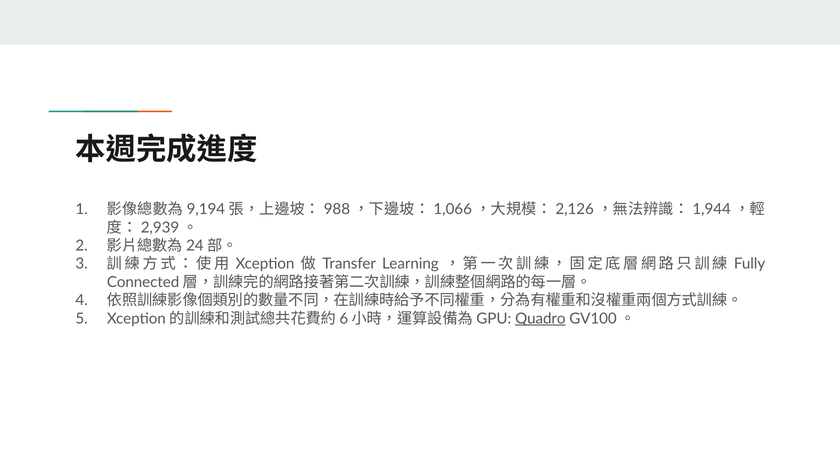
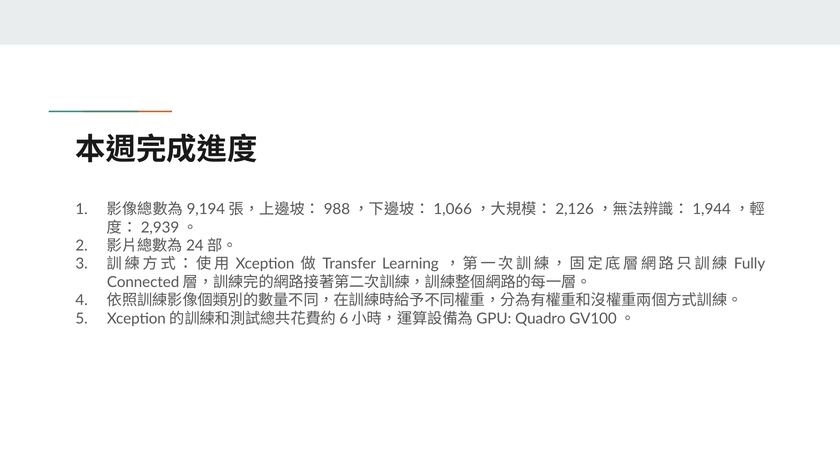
Quadro underline: present -> none (540, 319)
